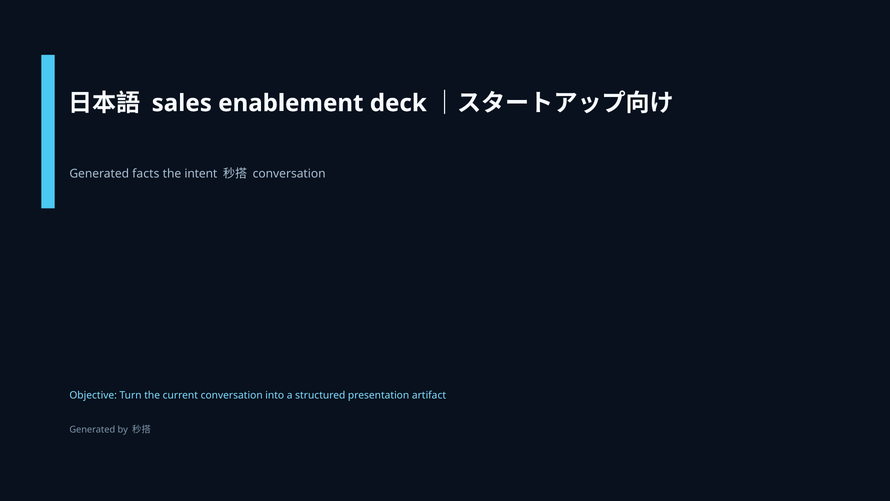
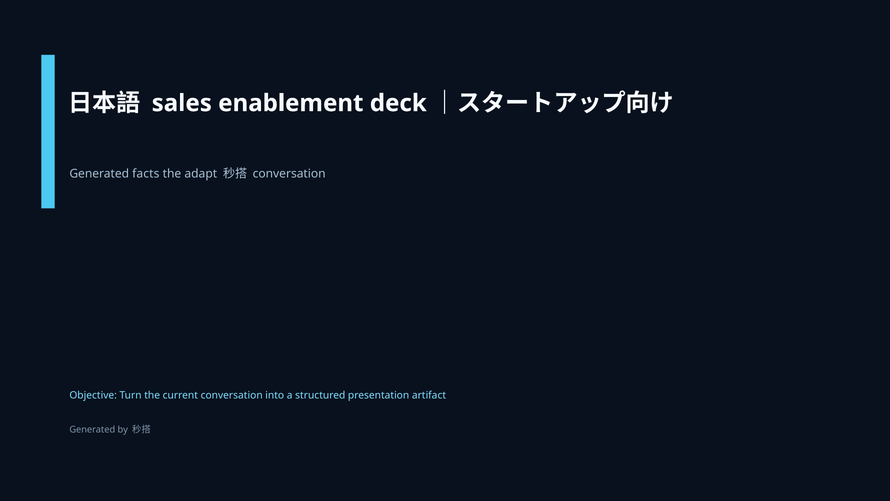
intent: intent -> adapt (201, 174)
